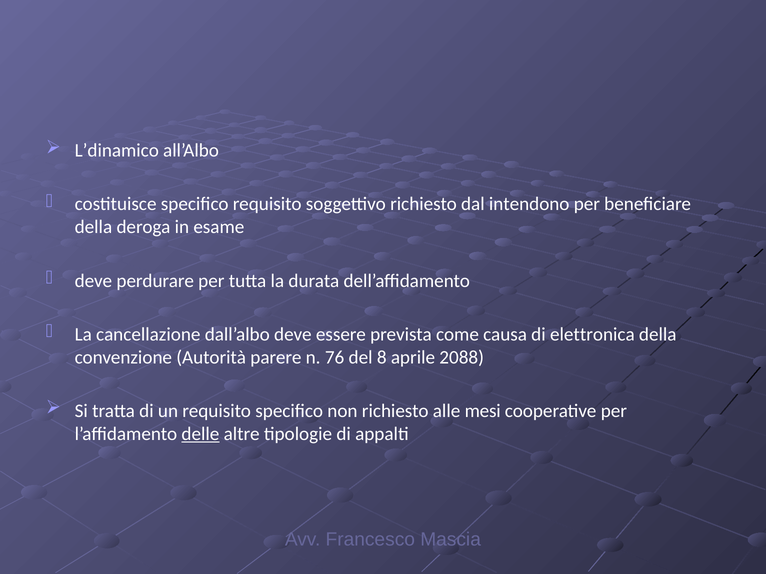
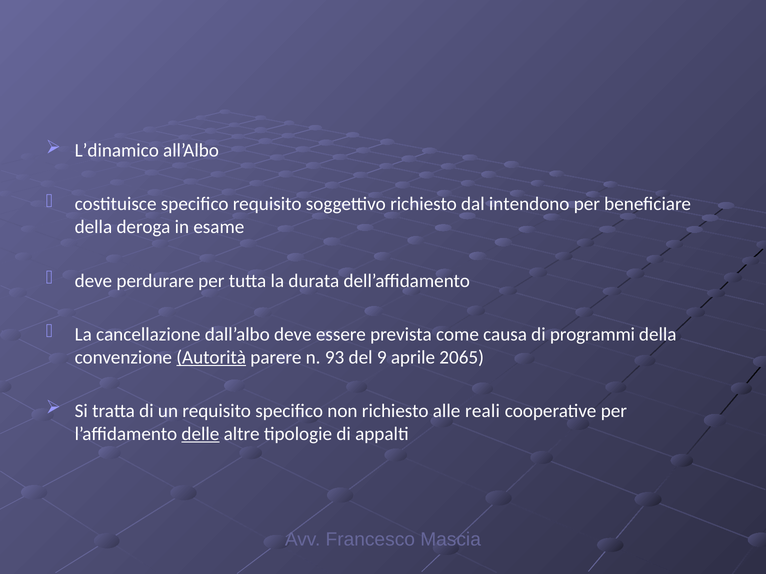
elettronica: elettronica -> programmi (592, 335)
Autorità underline: none -> present (211, 358)
76: 76 -> 93 (335, 358)
8: 8 -> 9 (382, 358)
2088: 2088 -> 2065 (462, 358)
mesi: mesi -> reali (482, 411)
